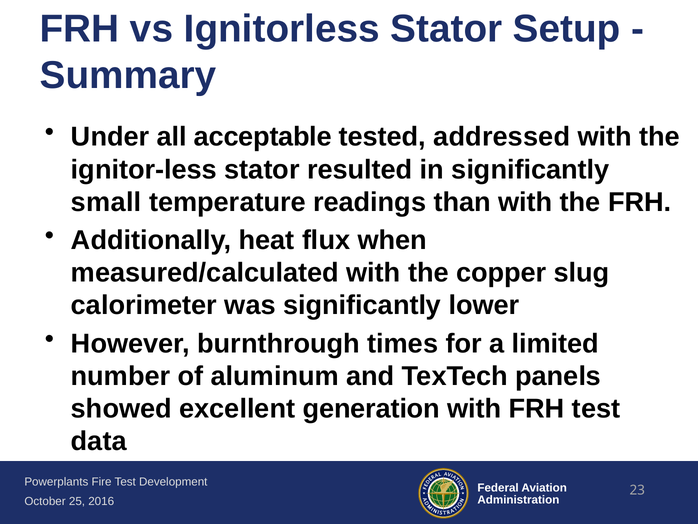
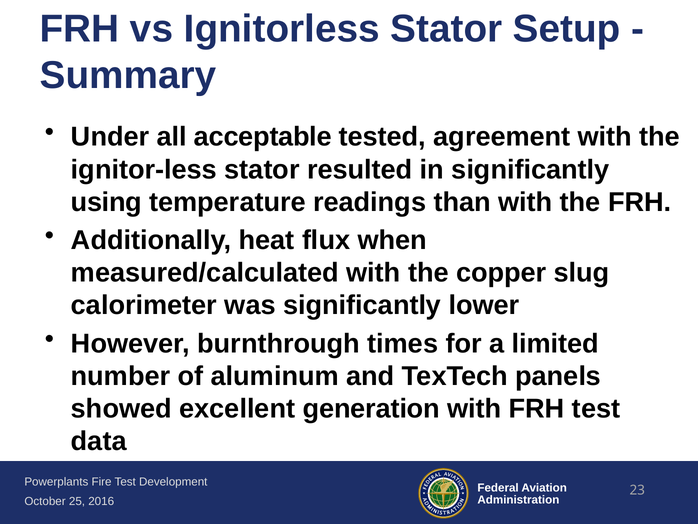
addressed: addressed -> agreement (502, 137)
small: small -> using (106, 202)
